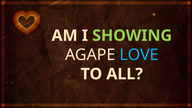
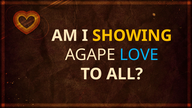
SHOWING colour: light green -> yellow (132, 36)
